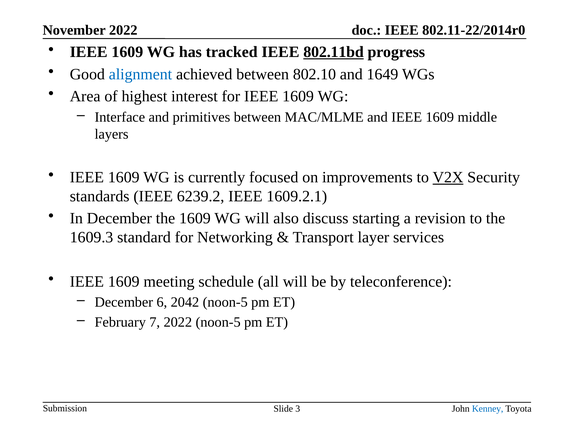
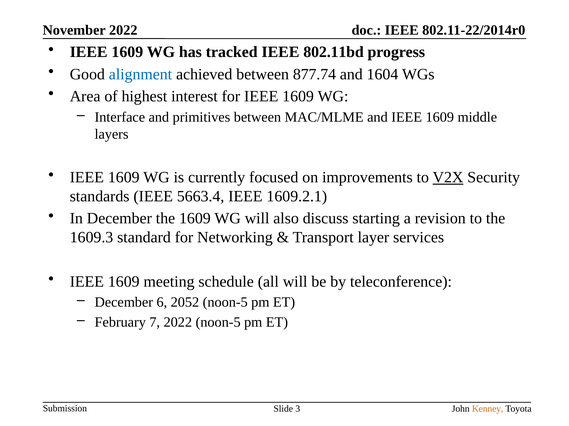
802.11bd underline: present -> none (334, 52)
802.10: 802.10 -> 877.74 (314, 74)
1649: 1649 -> 1604 (382, 74)
6239.2: 6239.2 -> 5663.4 (201, 197)
2042: 2042 -> 2052 (185, 303)
Kenney colour: blue -> orange (488, 409)
